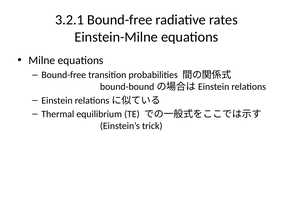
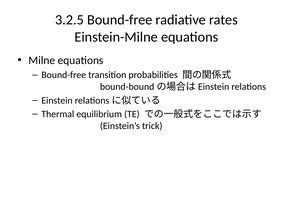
3.2.1: 3.2.1 -> 3.2.5 (69, 20)
